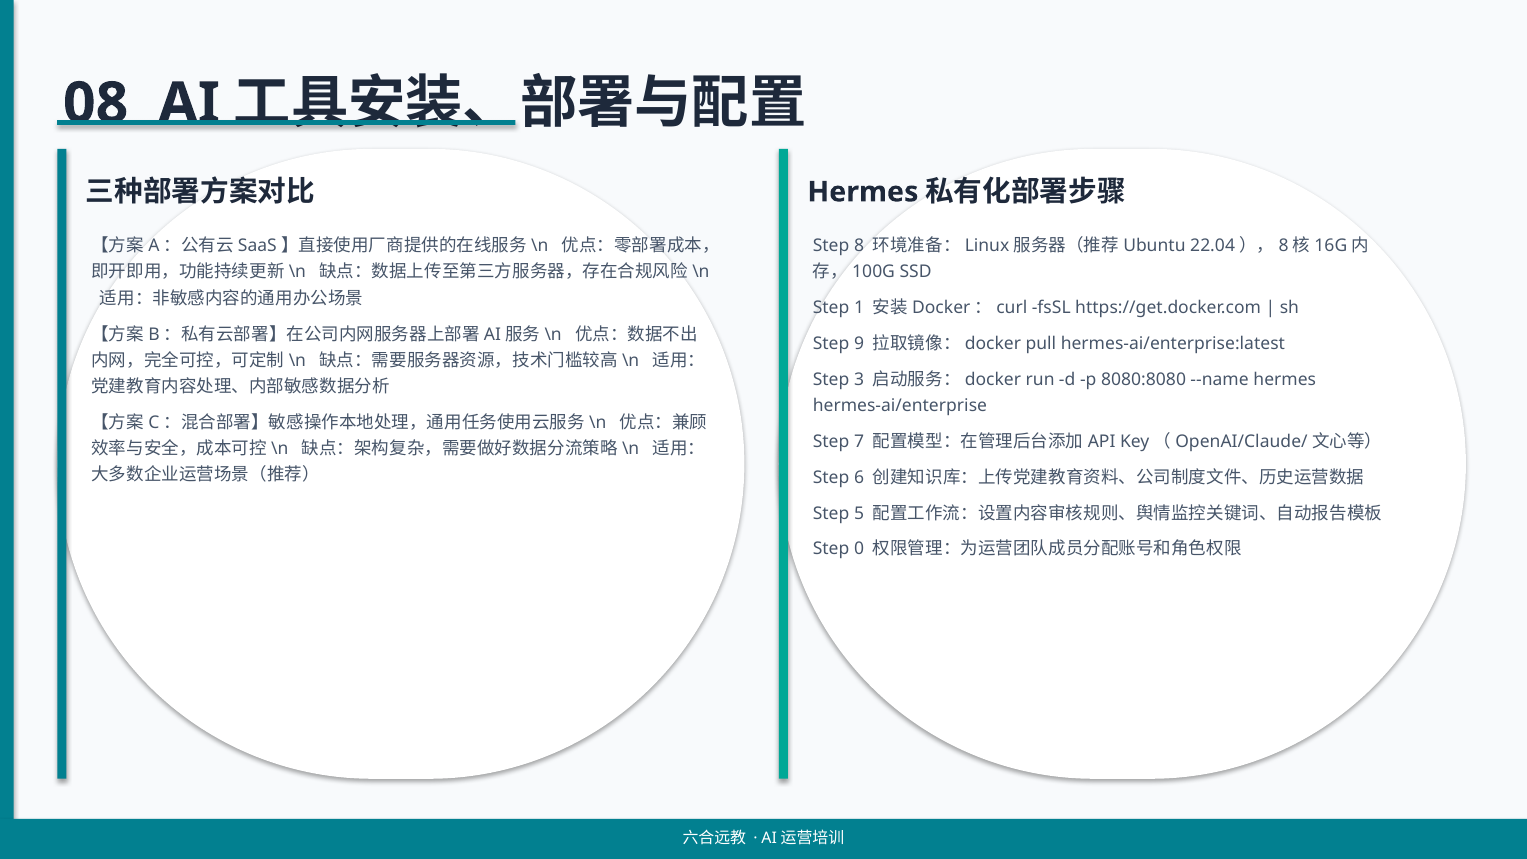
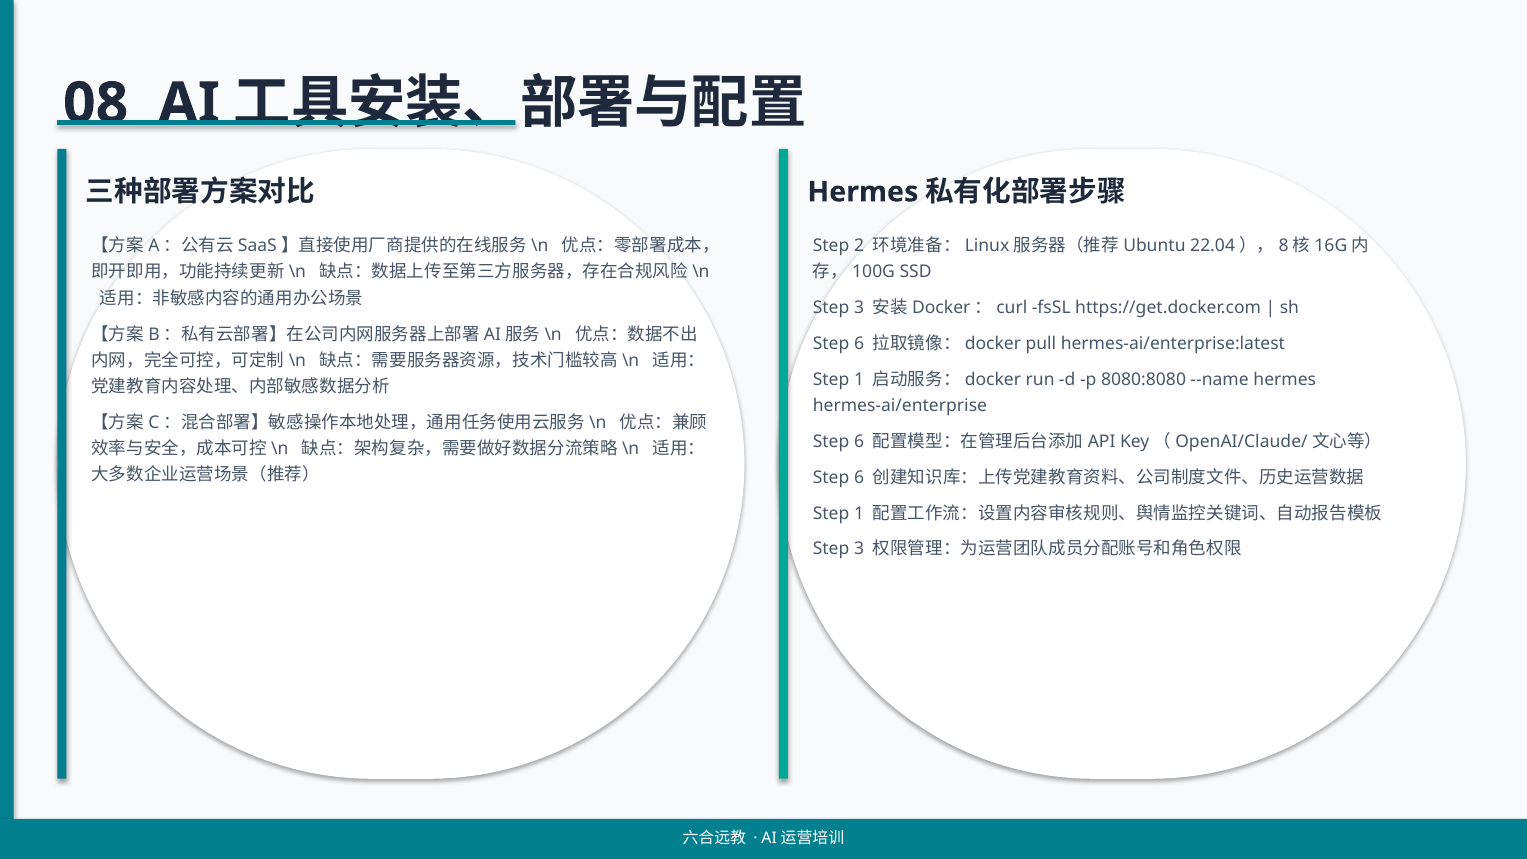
8: 8 -> 2 (859, 246)
1: 1 -> 3 (859, 308)
9: 9 -> 6 (859, 344)
3: 3 -> 1 (859, 380)
7: 7 -> 6 (859, 442)
5: 5 -> 1 (859, 513)
0: 0 -> 3 (859, 549)
